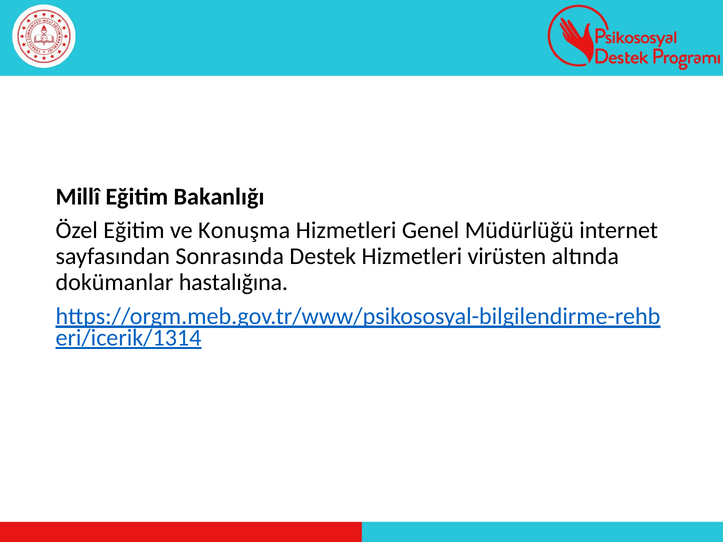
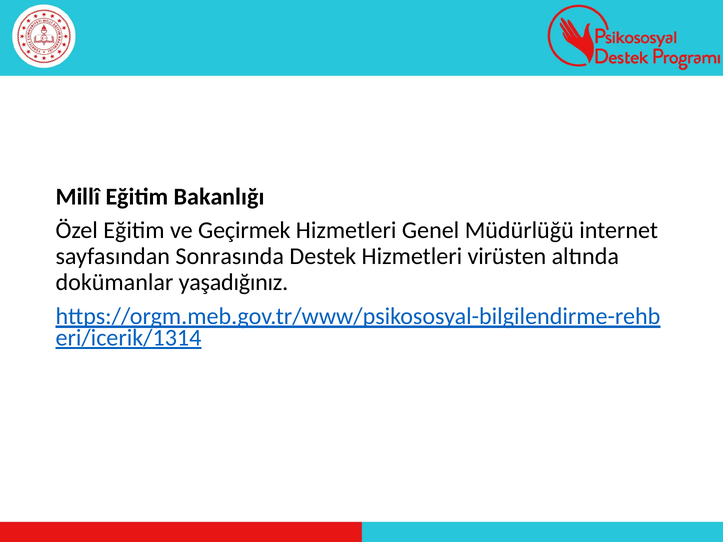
Konuşma: Konuşma -> Geçirmek (244, 231)
hastalığına: hastalığına -> yaşadığınız (233, 283)
